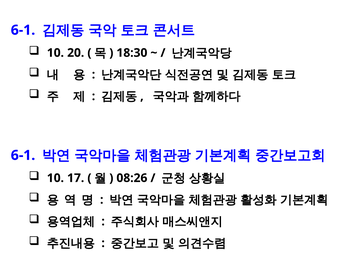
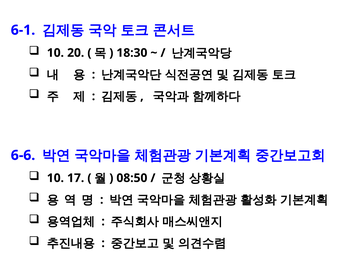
6-1: 6-1 -> 6-6 (23, 155)
08:26: 08:26 -> 08:50 (132, 178)
